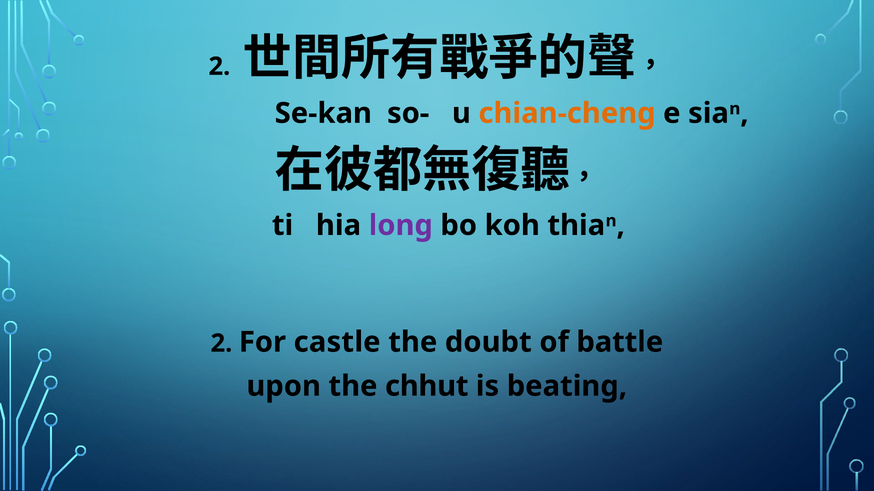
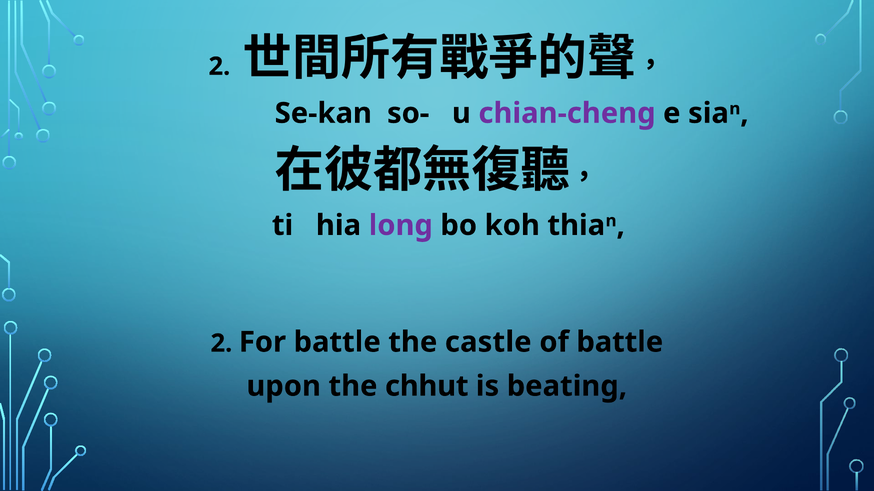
chian-cheng colour: orange -> purple (567, 113)
For castle: castle -> battle (337, 342)
doubt: doubt -> castle (488, 342)
